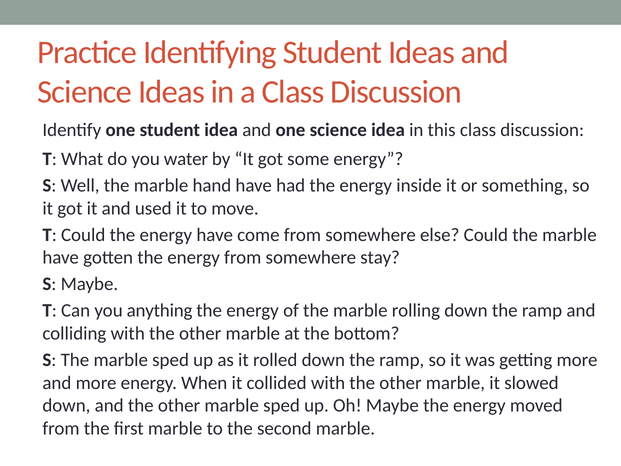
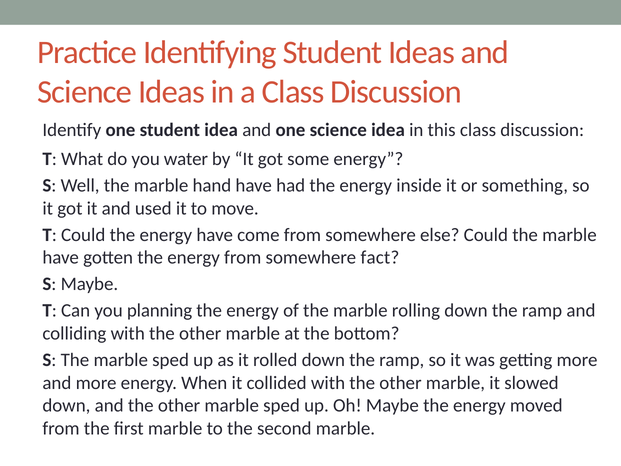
stay: stay -> fact (380, 257)
anything: anything -> planning (160, 311)
